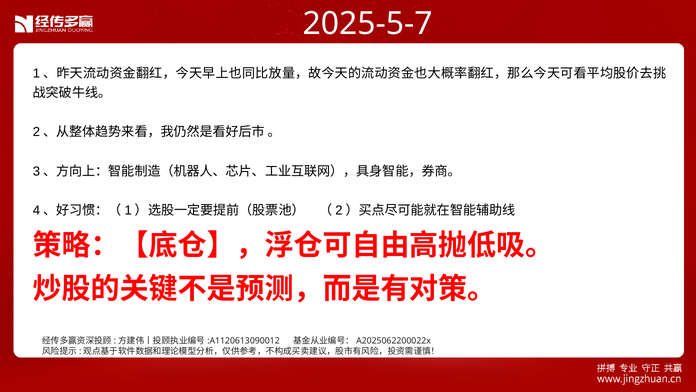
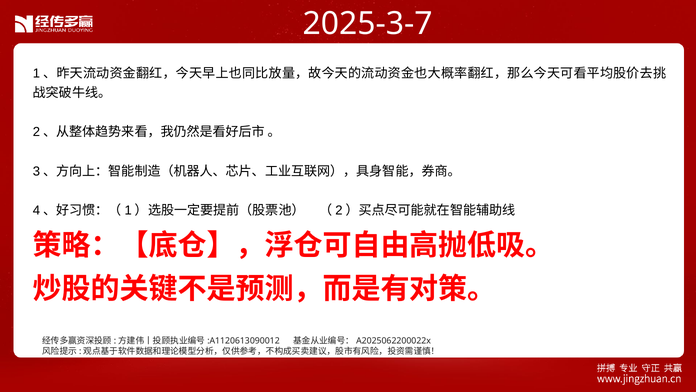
2025-5-7: 2025-5-7 -> 2025-3-7 (368, 24)
